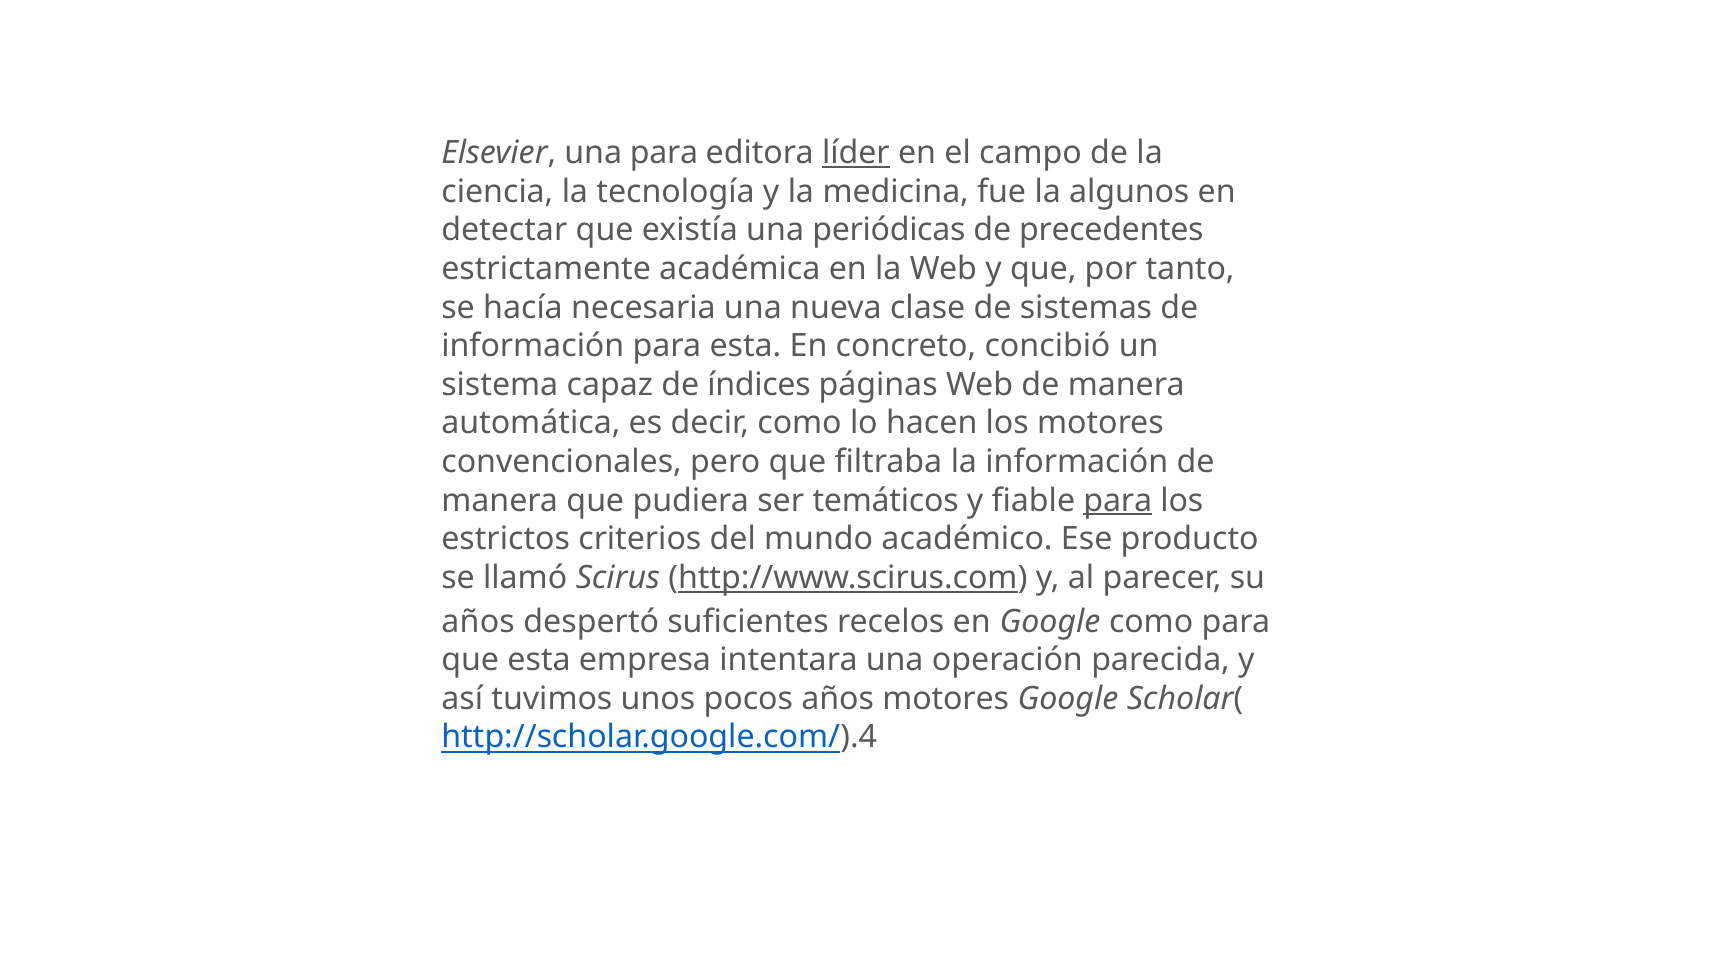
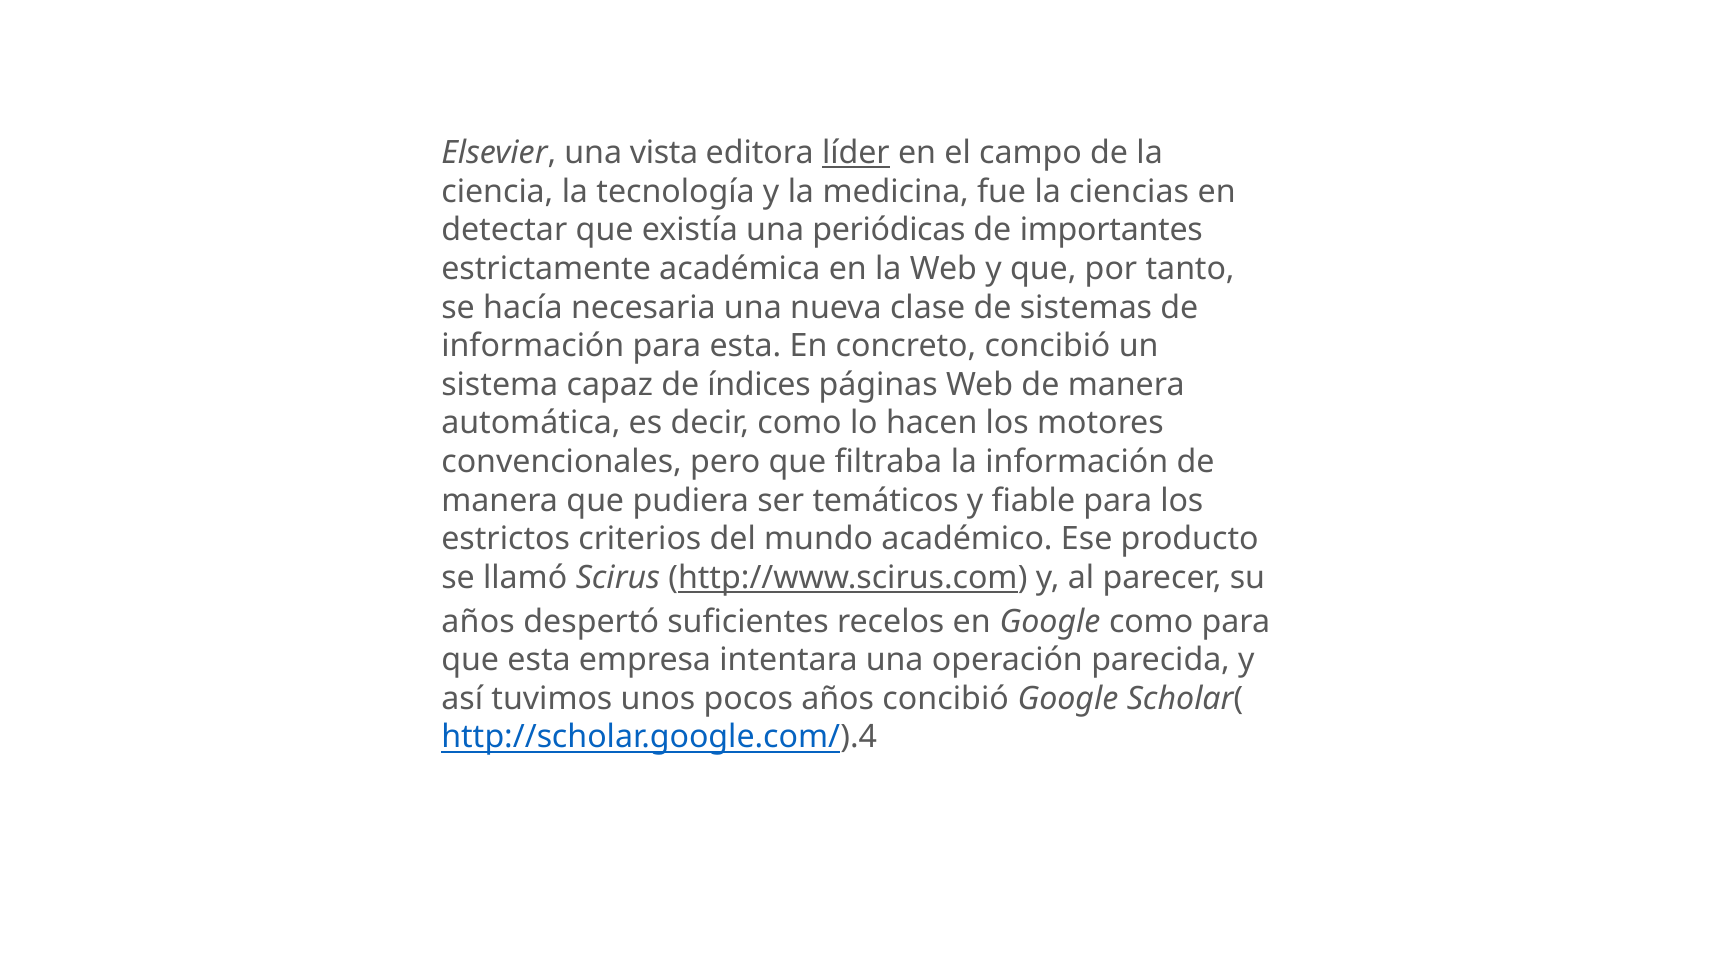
una para: para -> vista (664, 153)
algunos: algunos -> ciencias (1129, 192)
precedentes: precedentes -> importantes (1111, 230)
para underline: present -> none (1118, 500)
años motores: motores -> concibió (946, 698)
